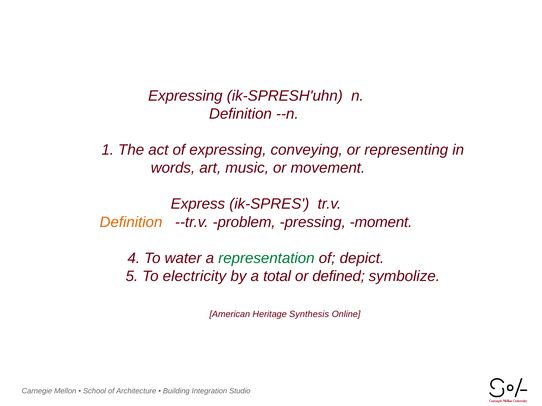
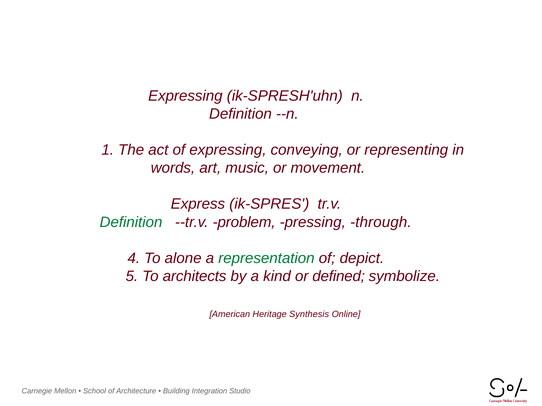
Definition colour: orange -> green (131, 222)
moment: moment -> through (381, 222)
water: water -> alone (183, 258)
electricity: electricity -> architects (195, 277)
total: total -> kind (277, 277)
